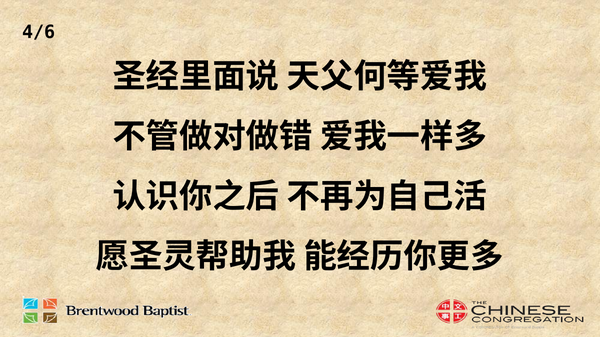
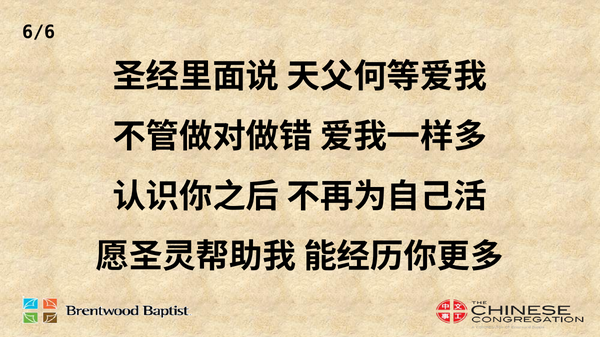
4/6: 4/6 -> 6/6 (39, 32)
